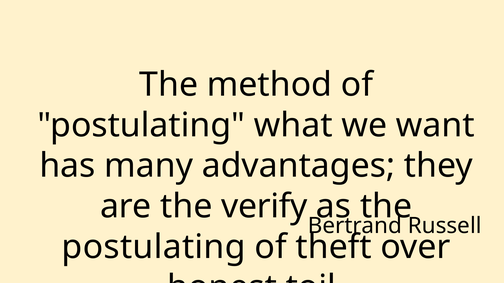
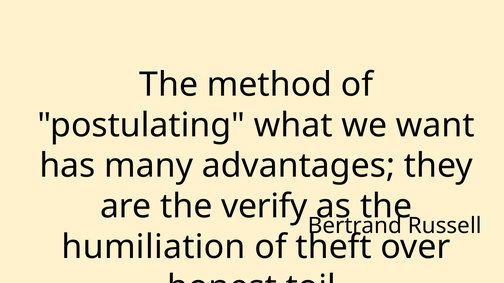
postulating: postulating -> humiliation (154, 247)
